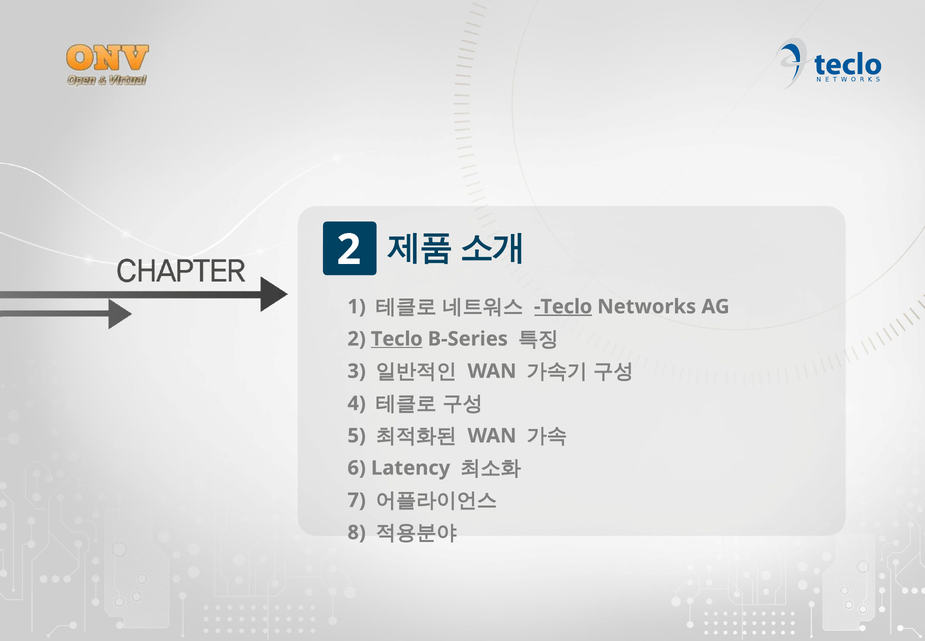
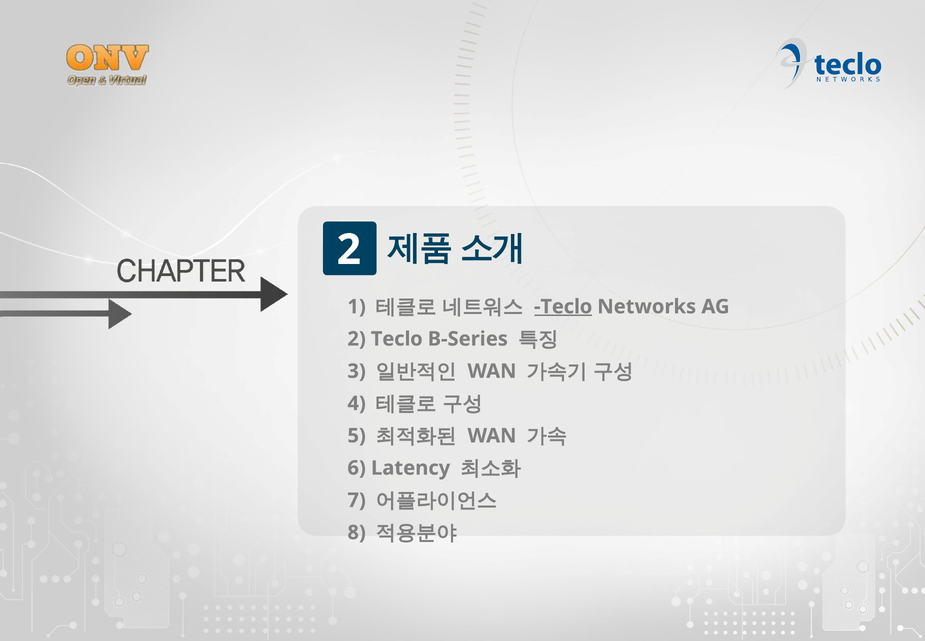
Teclo underline: present -> none (397, 339)
